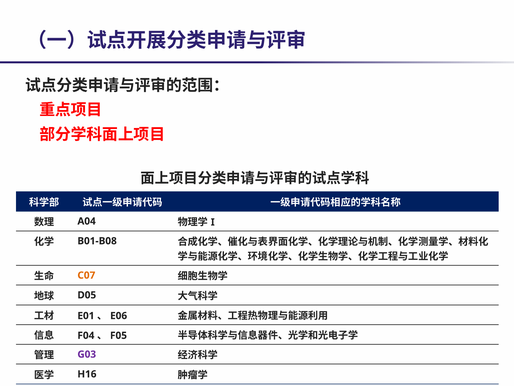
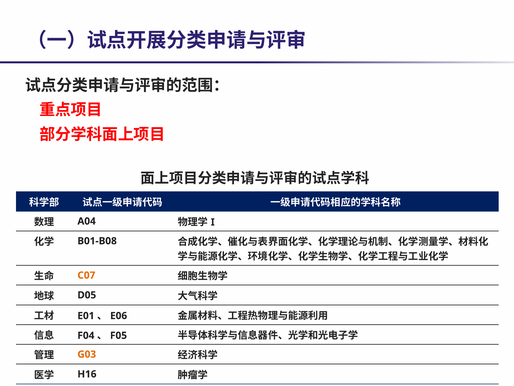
G03 colour: purple -> orange (87, 354)
